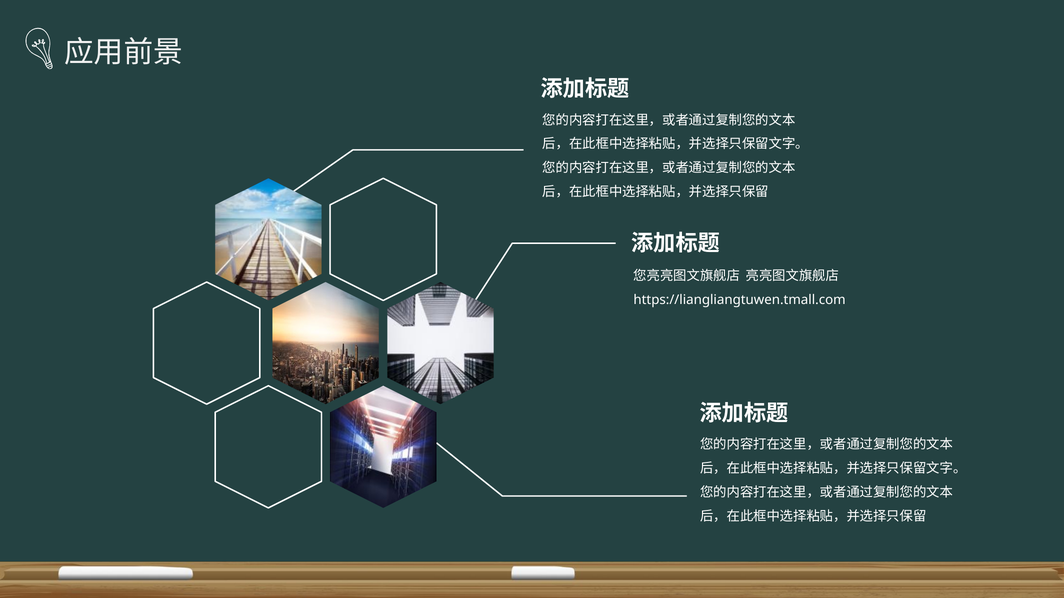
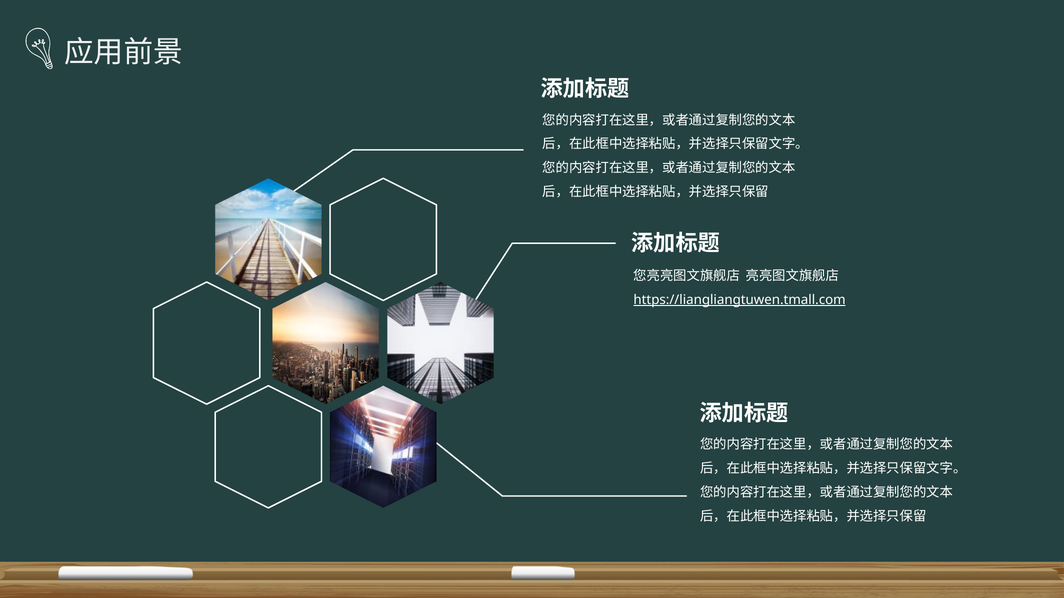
https://liangliangtuwen.tmall.com underline: none -> present (740, 300)
